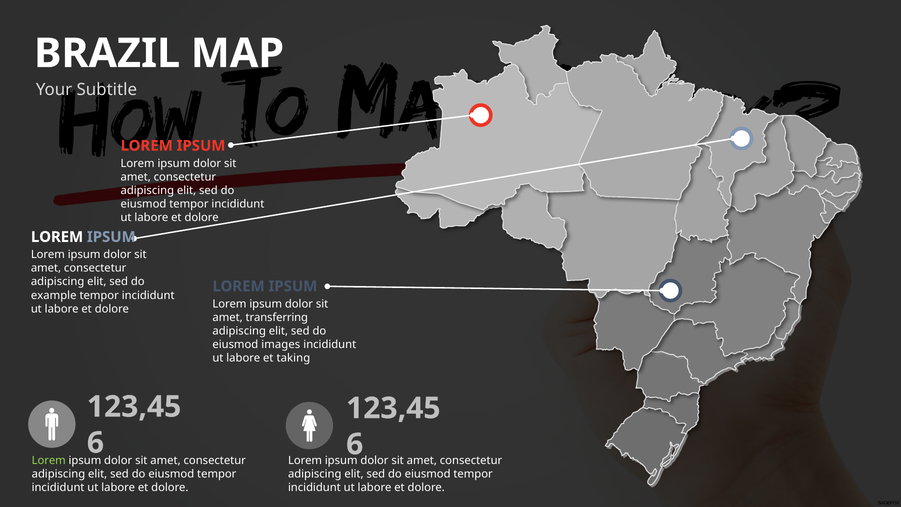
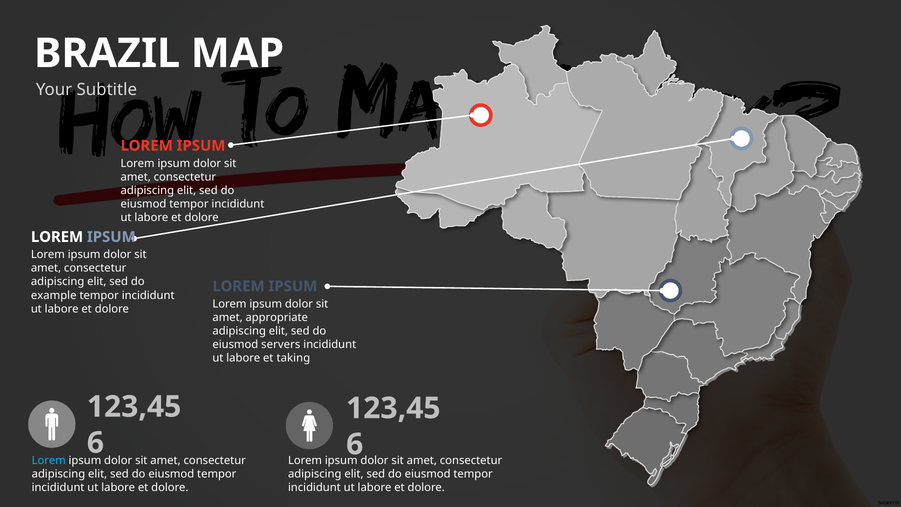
transferring: transferring -> appropriate (277, 318)
images: images -> servers (281, 345)
Lorem colour: light green -> light blue (49, 460)
